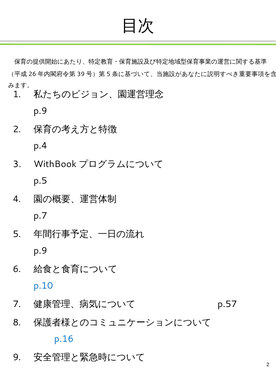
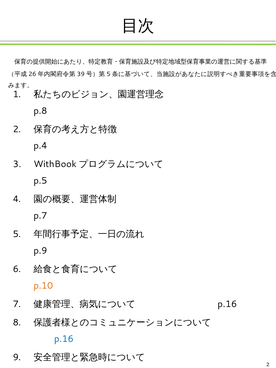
p.9: p.9 -> p.8 (40, 111)
p.10 colour: blue -> orange (43, 286)
p.57: p.57 -> p.16 (227, 304)
